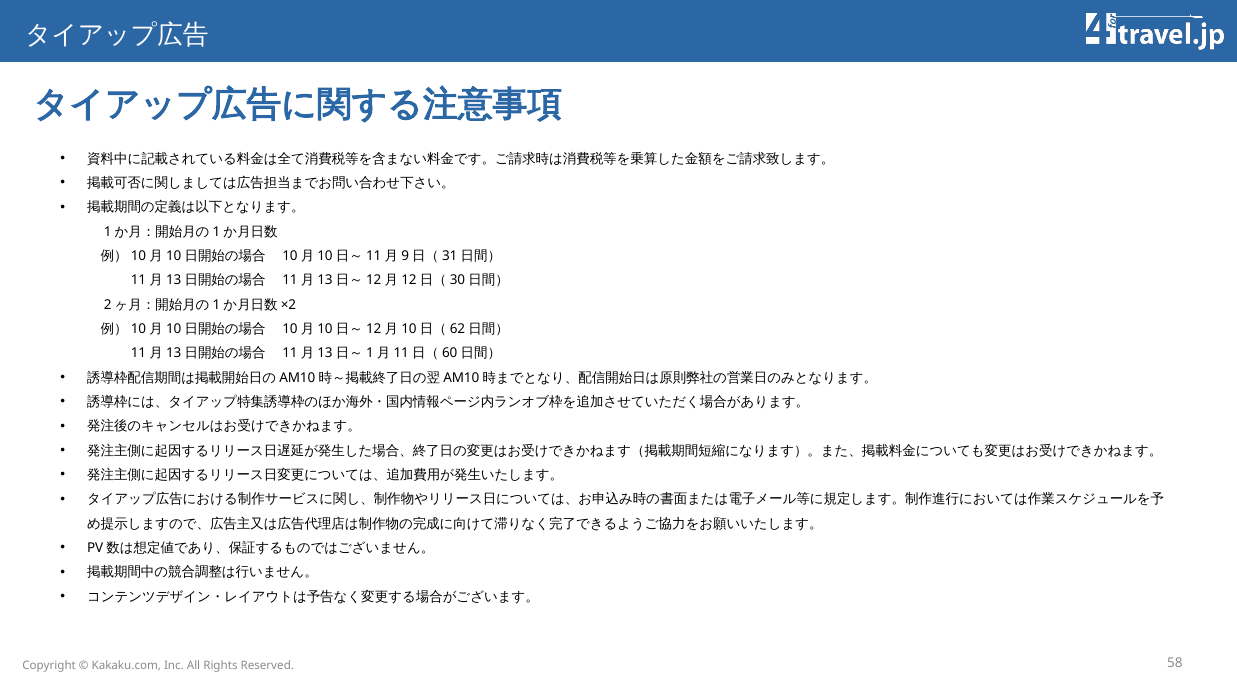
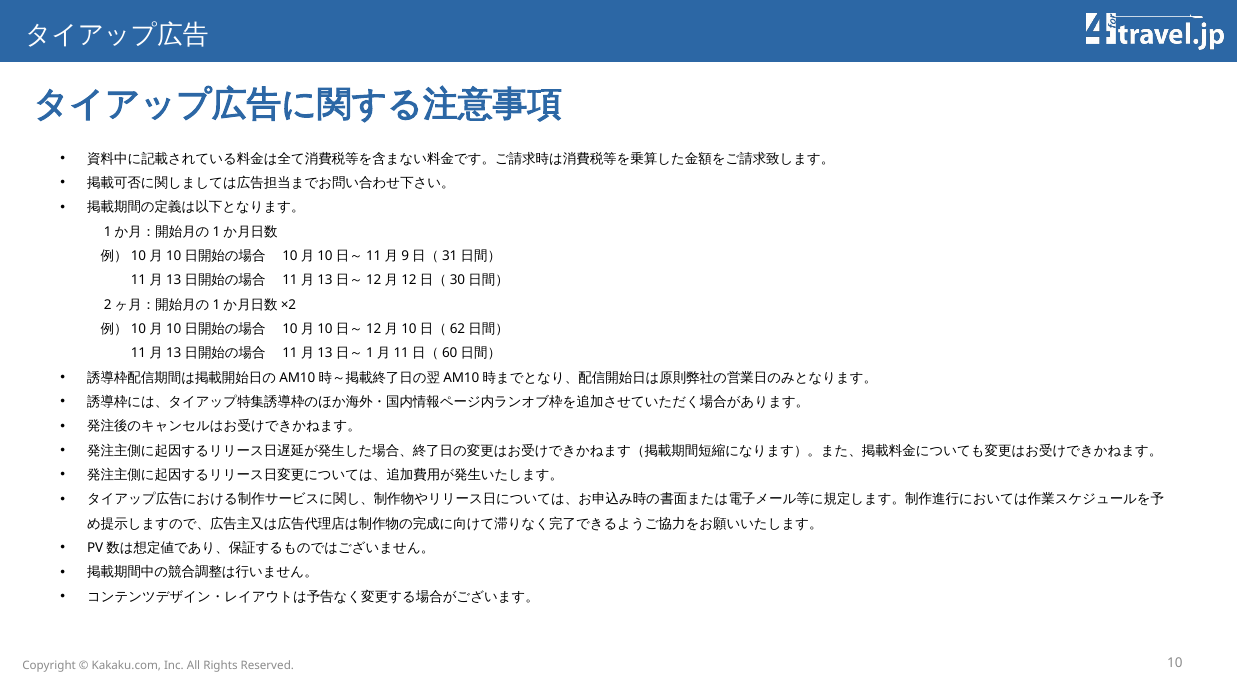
58: 58 -> 10 (1175, 663)
